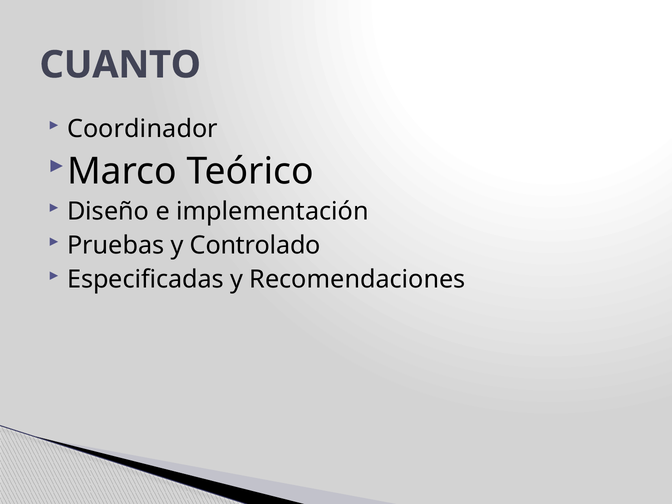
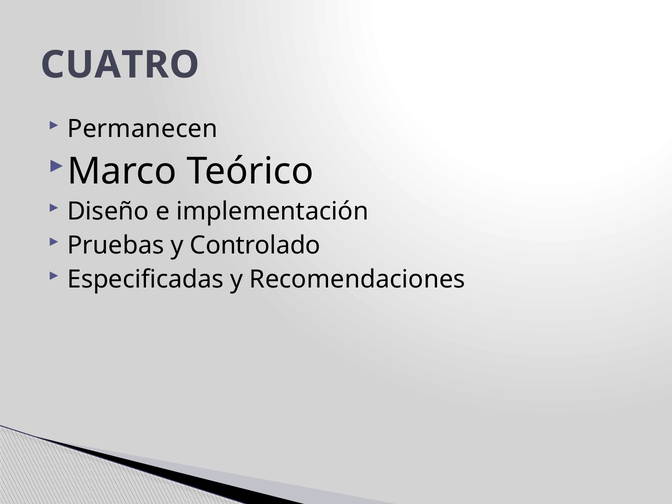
CUANTO: CUANTO -> CUATRO (120, 65)
Coordinador: Coordinador -> Permanecen (142, 129)
